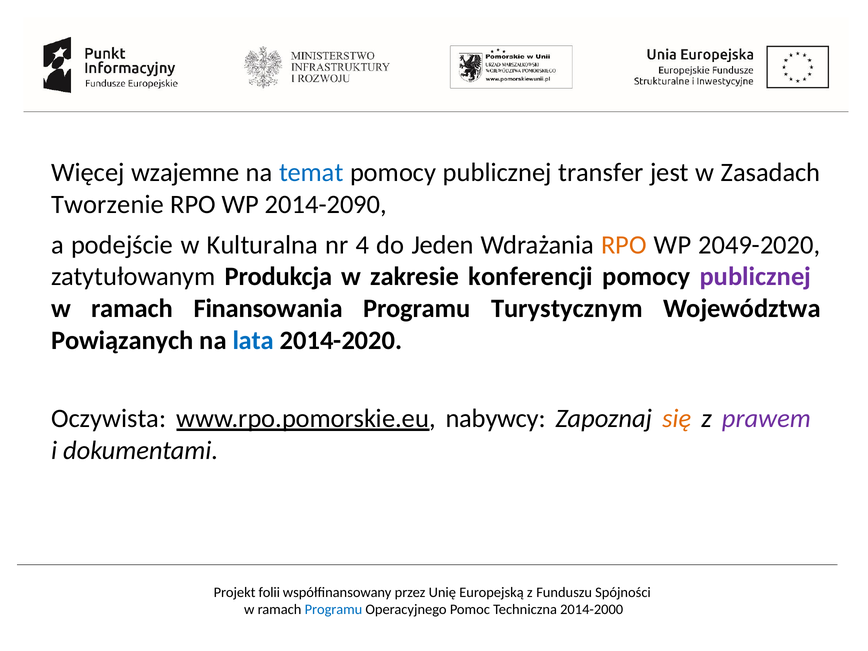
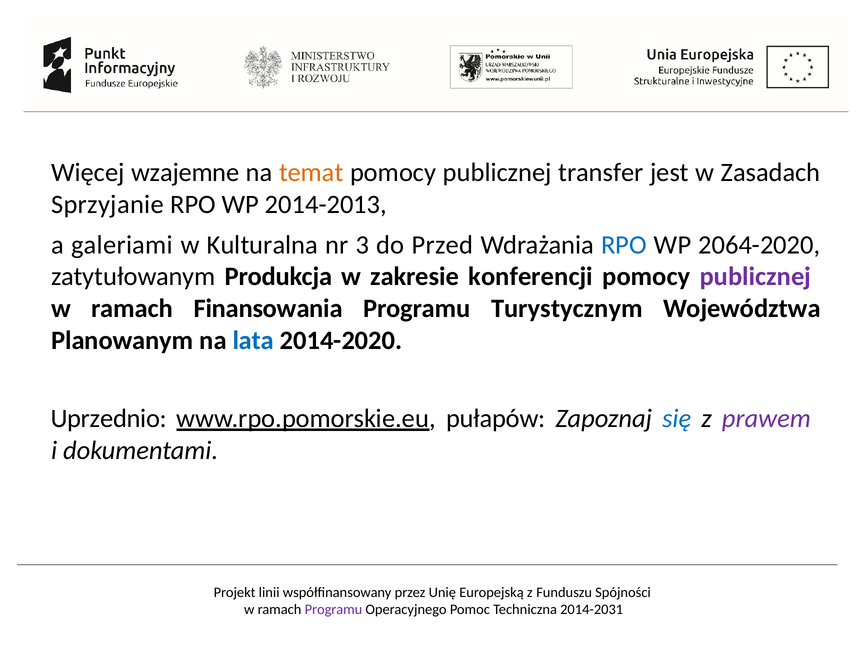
temat colour: blue -> orange (311, 173)
Tworzenie: Tworzenie -> Sprzyjanie (108, 204)
2014-2090: 2014-2090 -> 2014-2013 (326, 204)
podejście: podejście -> galeriami (122, 245)
4: 4 -> 3 (362, 245)
Jeden: Jeden -> Przed (442, 245)
RPO colour: orange -> blue (624, 245)
2049-2020: 2049-2020 -> 2064-2020 (759, 245)
Powiązanych: Powiązanych -> Planowanym (122, 340)
Oczywista: Oczywista -> Uprzednio (109, 418)
nabywcy: nabywcy -> pułapów (496, 418)
się colour: orange -> blue (677, 418)
folii: folii -> linii (269, 592)
Programu colour: blue -> purple (333, 610)
2014-2000: 2014-2000 -> 2014-2031 (592, 610)
